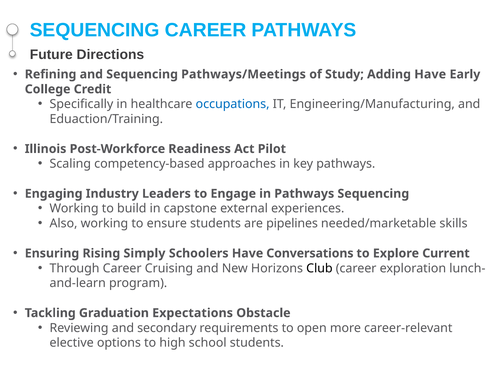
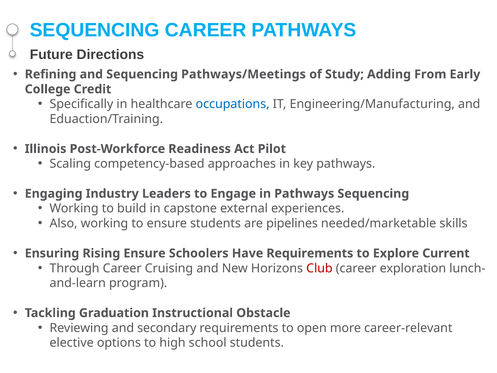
Adding Have: Have -> From (430, 74)
Rising Simply: Simply -> Ensure (145, 253)
Have Conversations: Conversations -> Requirements (310, 253)
Club colour: black -> red (319, 268)
Expectations: Expectations -> Instructional (193, 313)
